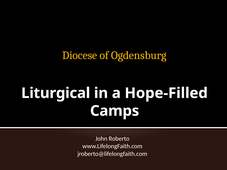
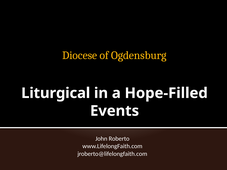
Camps: Camps -> Events (115, 111)
